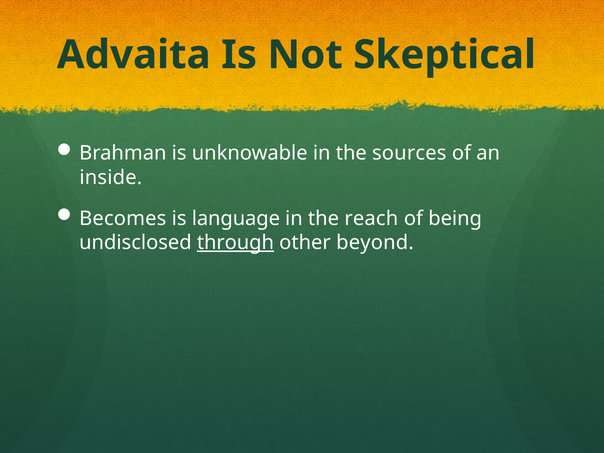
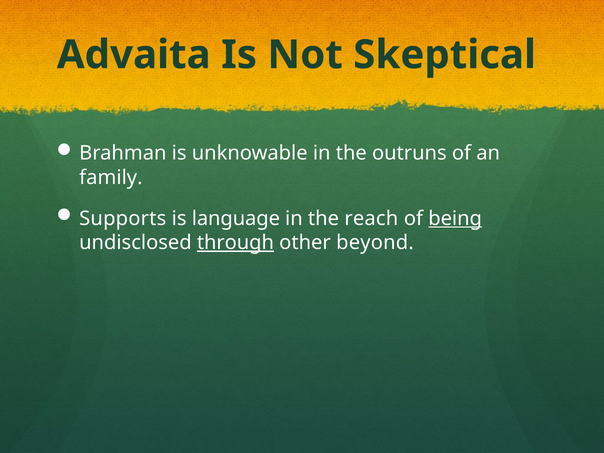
sources: sources -> outruns (409, 153)
inside: inside -> family (111, 177)
Becomes: Becomes -> Supports (123, 218)
being underline: none -> present (455, 218)
